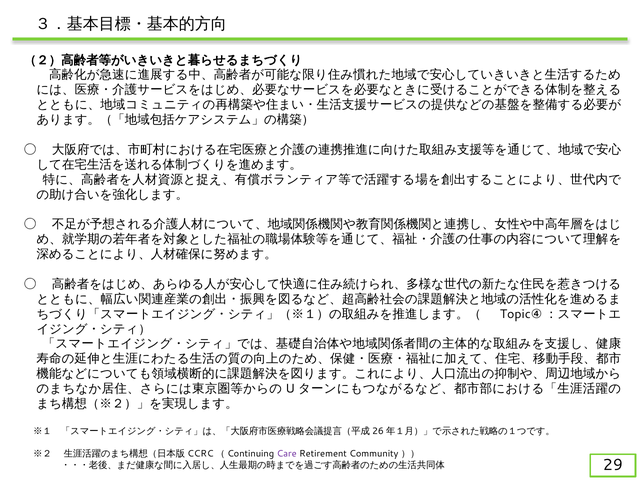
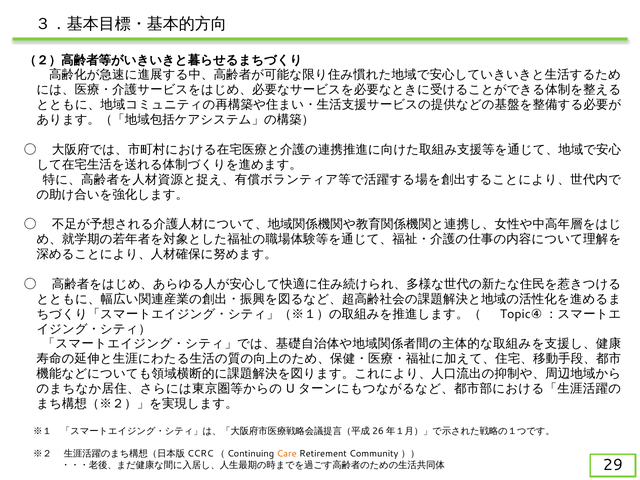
Care colour: purple -> orange (287, 454)
